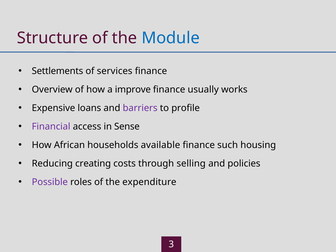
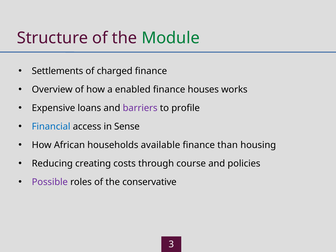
Module colour: blue -> green (171, 38)
services: services -> charged (115, 71)
improve: improve -> enabled (133, 90)
usually: usually -> houses (203, 90)
Financial colour: purple -> blue (51, 127)
such: such -> than (228, 145)
selling: selling -> course (191, 164)
expenditure: expenditure -> conservative (149, 182)
